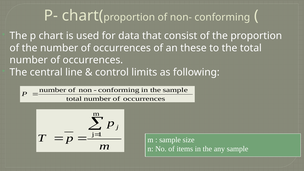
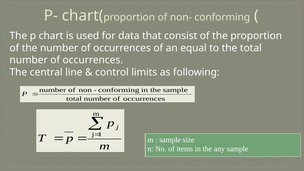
these: these -> equal (193, 48)
